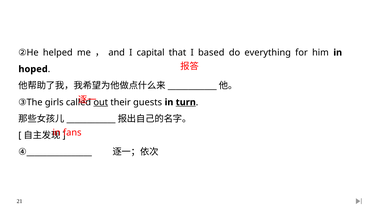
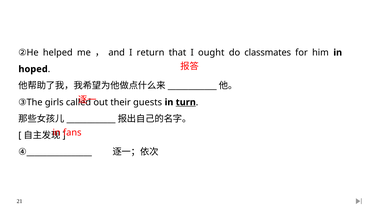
capital: capital -> return (151, 53)
based: based -> ought (211, 53)
everything: everything -> classmates (268, 53)
out underline: present -> none (101, 102)
